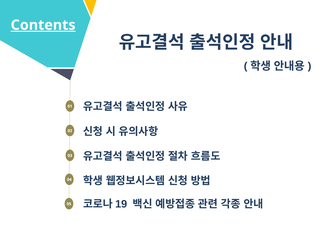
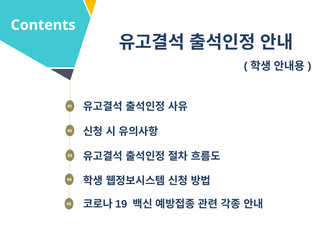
Contents underline: present -> none (43, 25)
